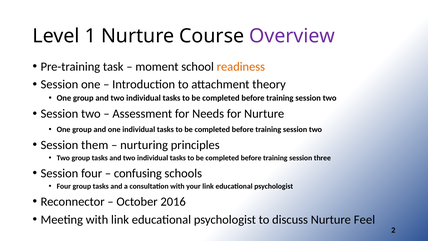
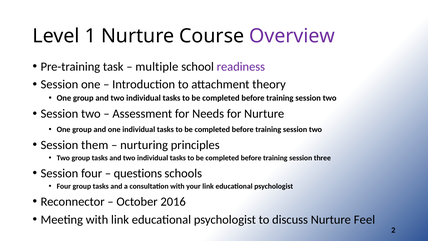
moment: moment -> multiple (157, 67)
readiness colour: orange -> purple (241, 67)
confusing: confusing -> questions (138, 173)
